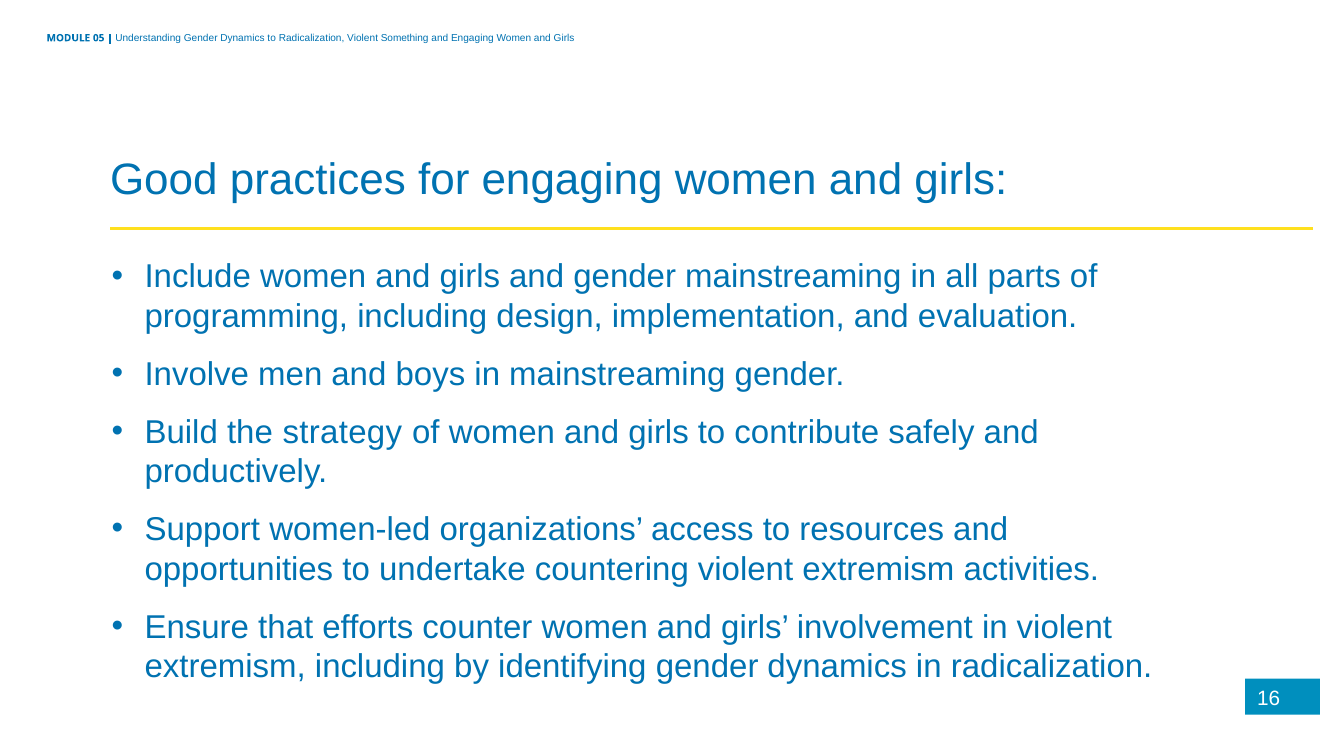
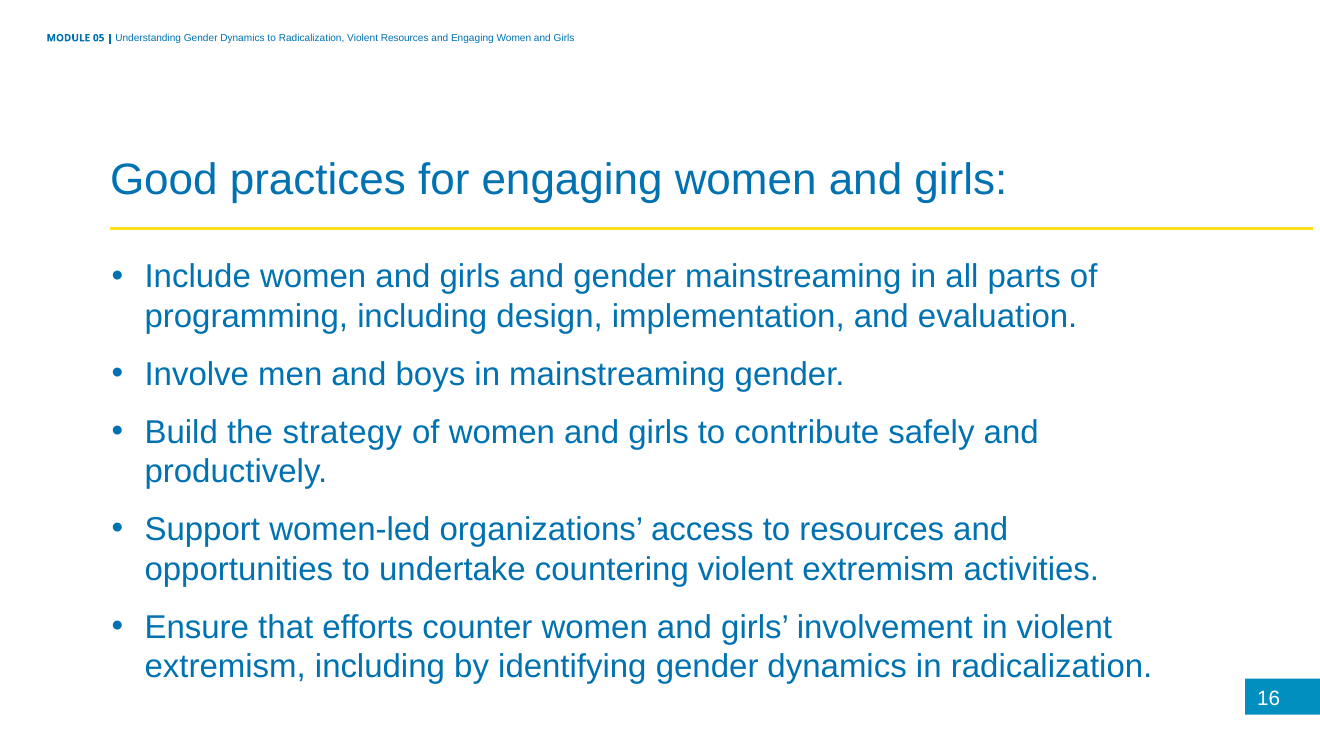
Violent Something: Something -> Resources (405, 38)
